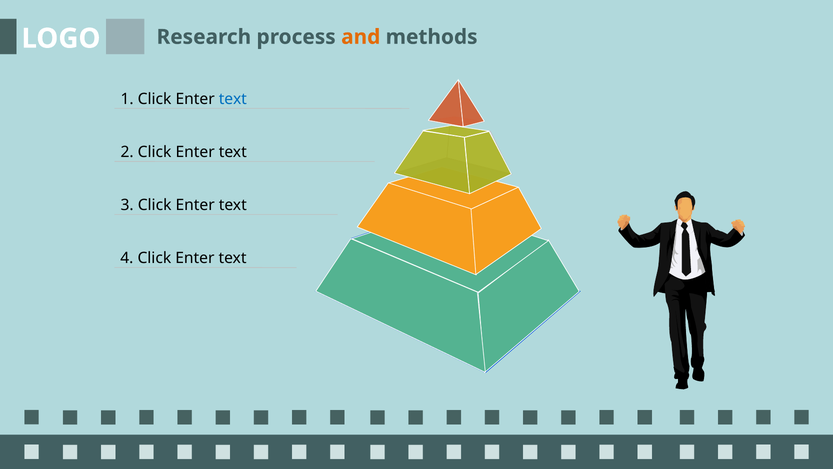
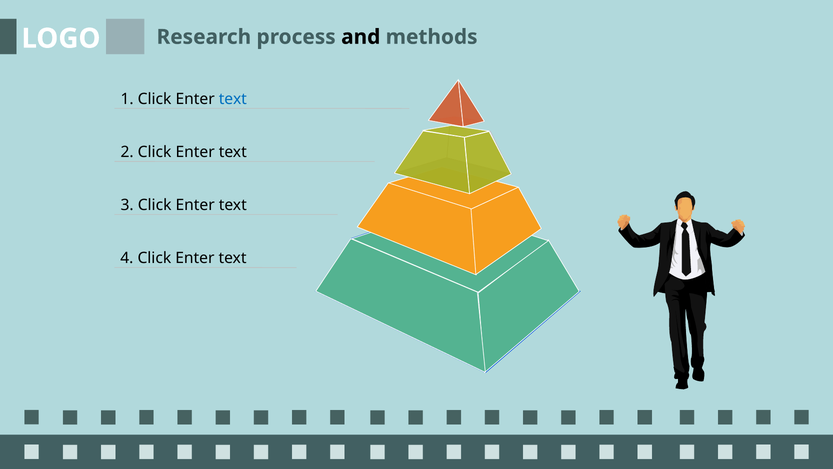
and colour: orange -> black (361, 37)
